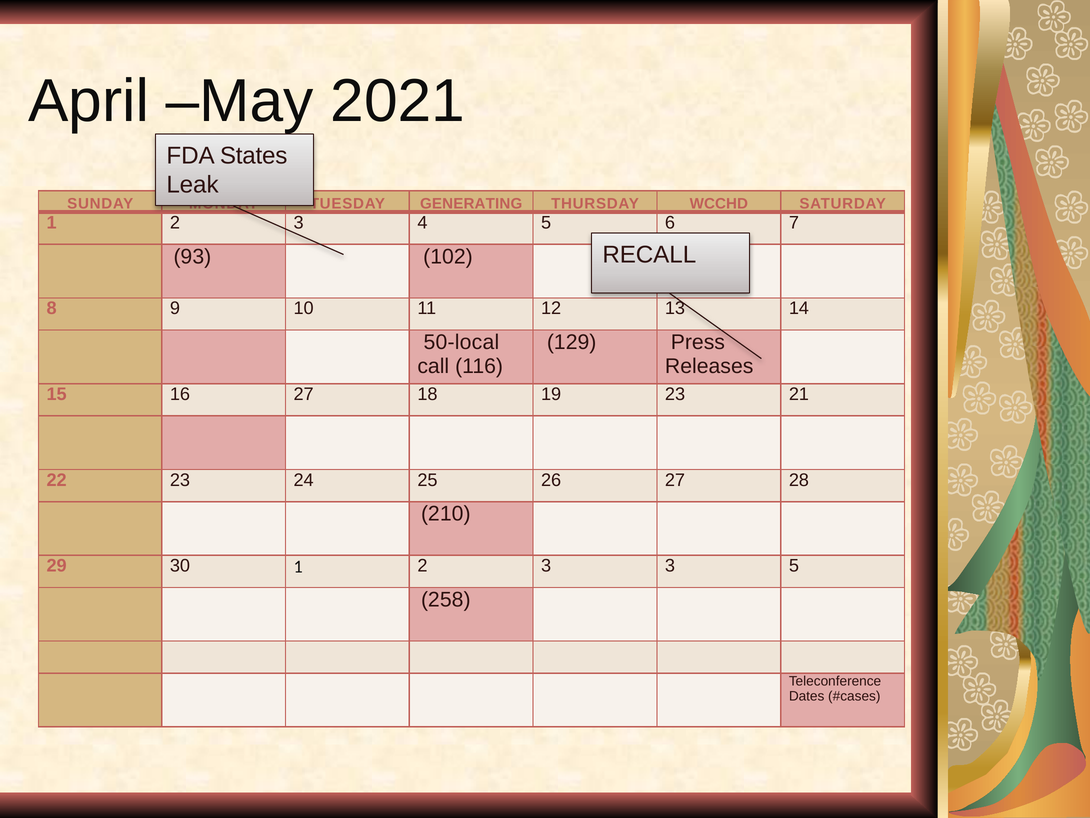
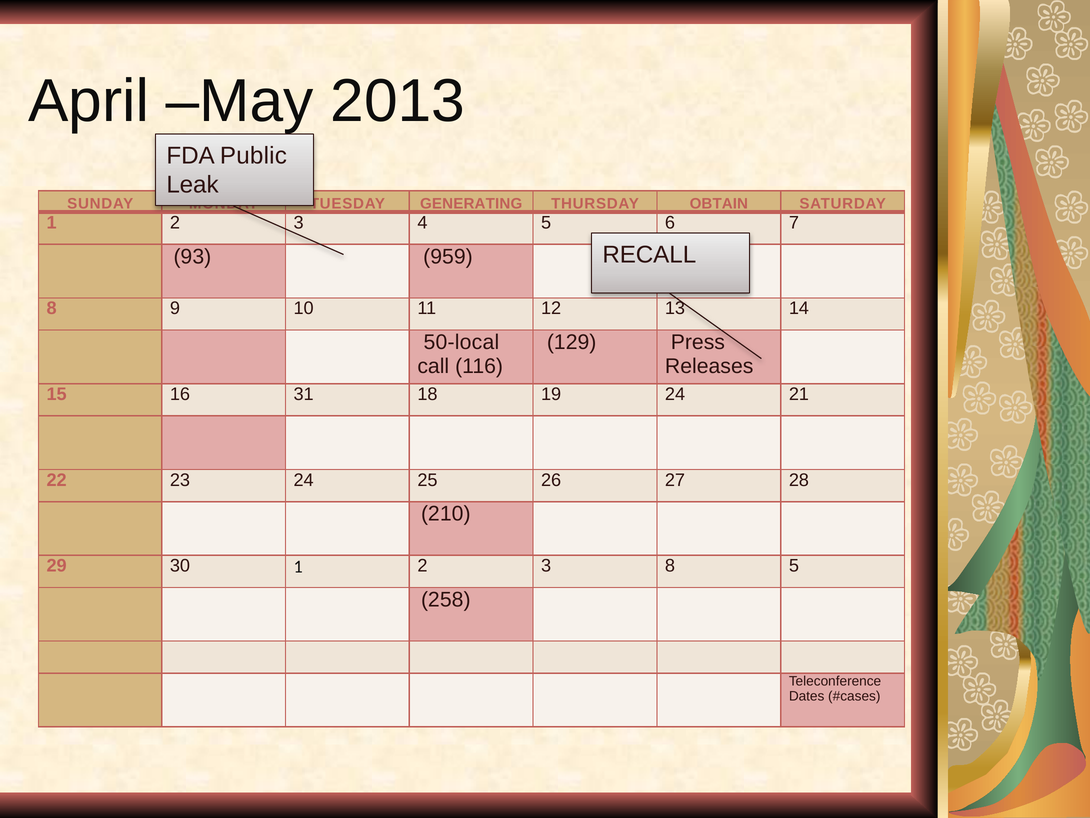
2021: 2021 -> 2013 (398, 101)
States: States -> Public (253, 156)
WCCHD: WCCHD -> OBTAIN (719, 204)
102: 102 -> 959 (448, 256)
16 27: 27 -> 31 (304, 394)
19 23: 23 -> 24 (675, 394)
3 3: 3 -> 8 (670, 565)
